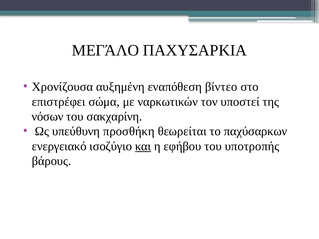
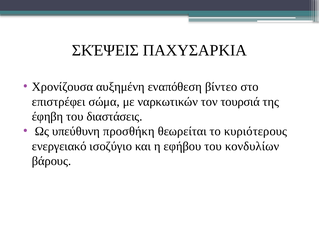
ΜΕΓΆΛΟ: ΜΕΓΆΛΟ -> ΣΚΈΨΕΙΣ (106, 50)
υποστεί: υποστεί -> τουρσιά (240, 102)
νόσων: νόσων -> έφηβη (48, 117)
σακχαρίνη: σακχαρίνη -> διαστάσεις (114, 117)
παχύσαρκων: παχύσαρκων -> κυριότερους (256, 132)
και underline: present -> none (143, 146)
υποτροπής: υποτροπής -> κονδυλίων (252, 146)
